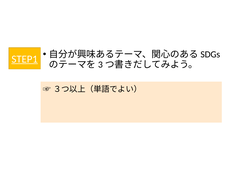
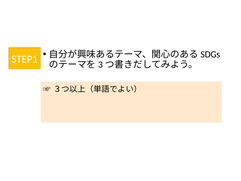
STEP1 underline: present -> none (25, 59)
